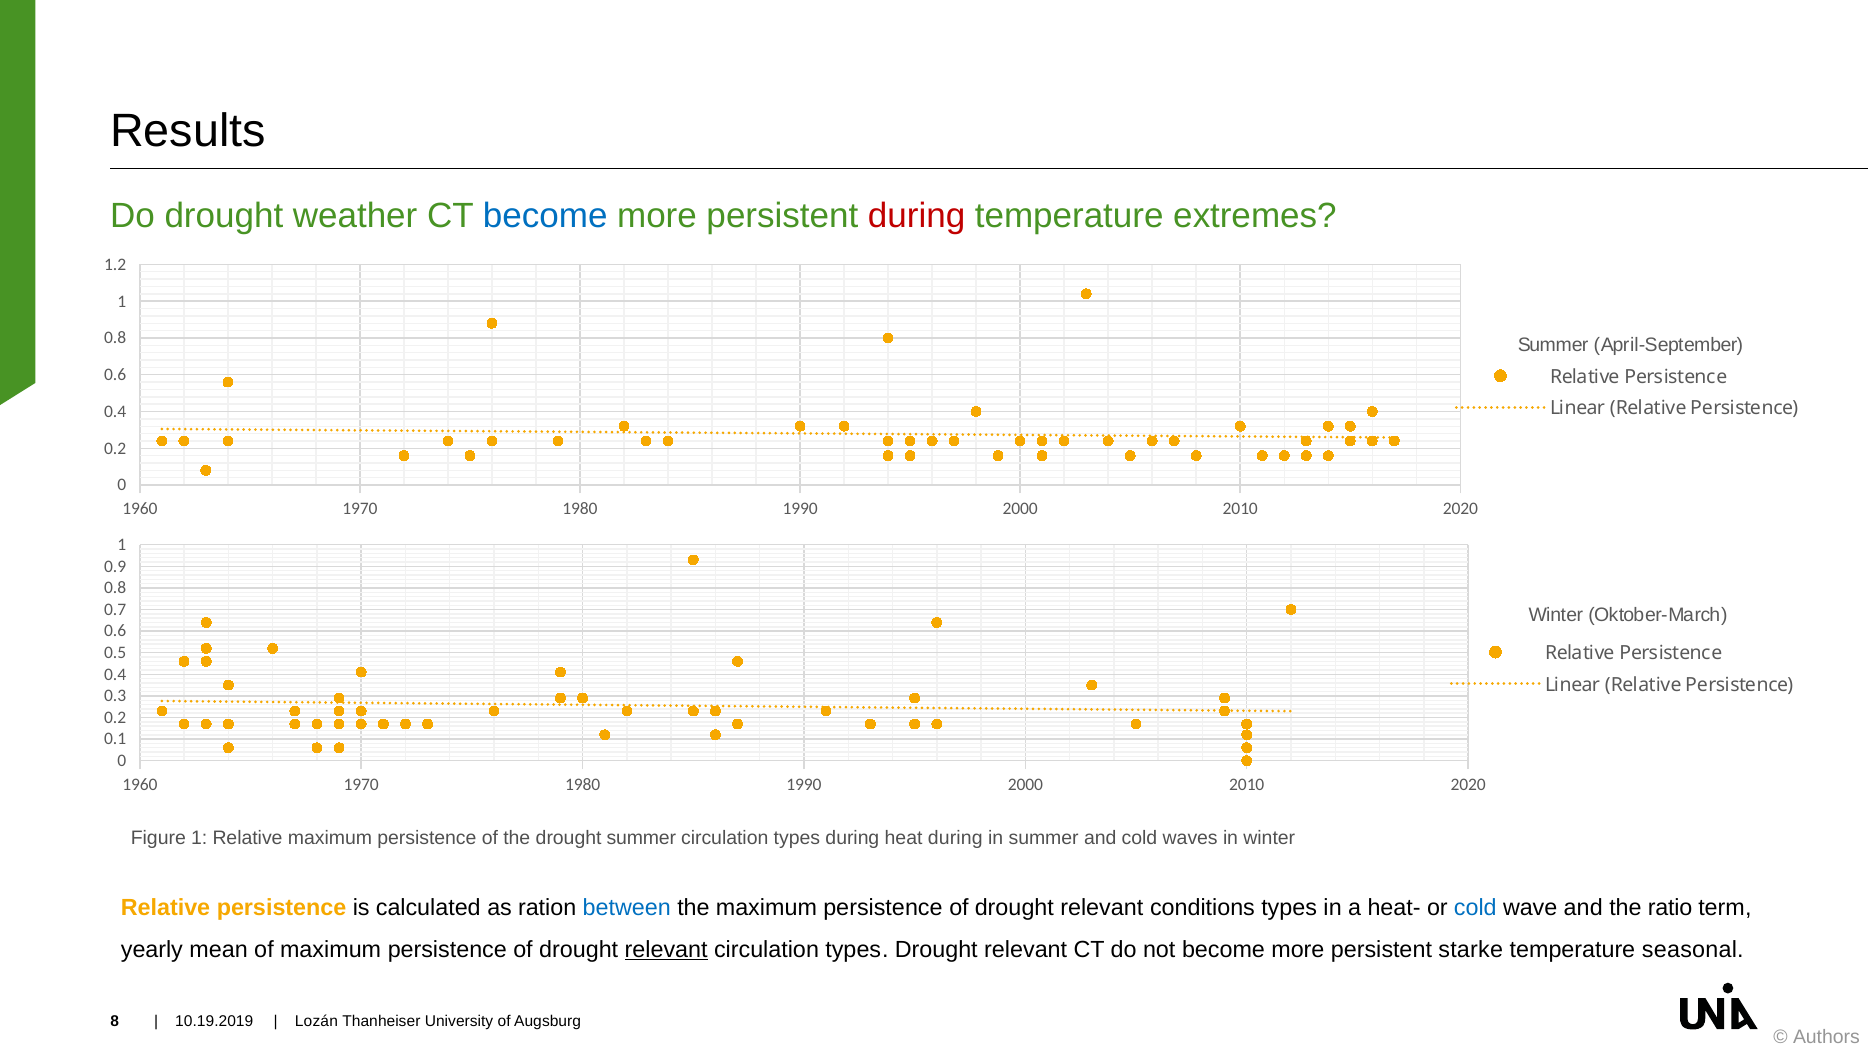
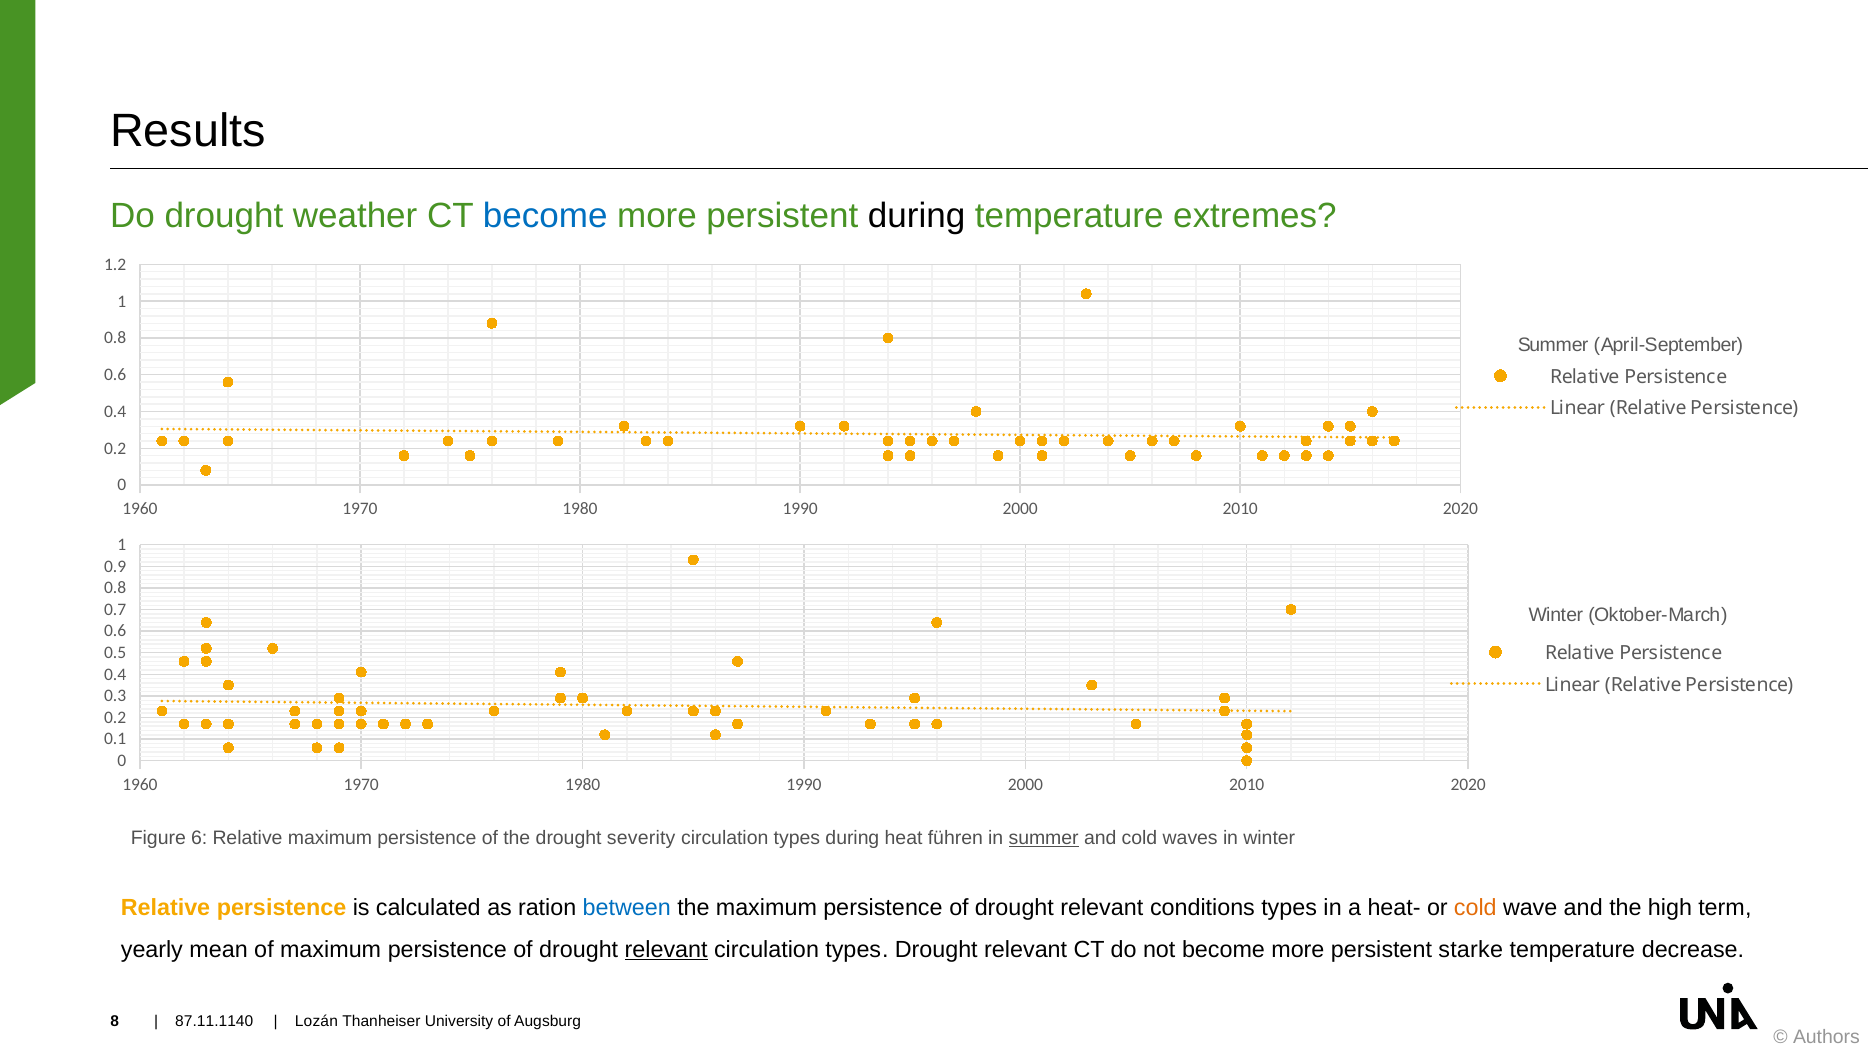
during colour: red -> black (917, 216)
Figure 1: 1 -> 6 (199, 838)
drought summer: summer -> severity (641, 838)
heat during: during -> führen (955, 838)
summer underline: none -> present (1044, 838)
cold colour: blue -> orange (1475, 907)
ratio: ratio -> high (1670, 907)
seasonal: seasonal -> decrease (1693, 949)
10.19.2019: 10.19.2019 -> 87.11.1140 (214, 1021)
